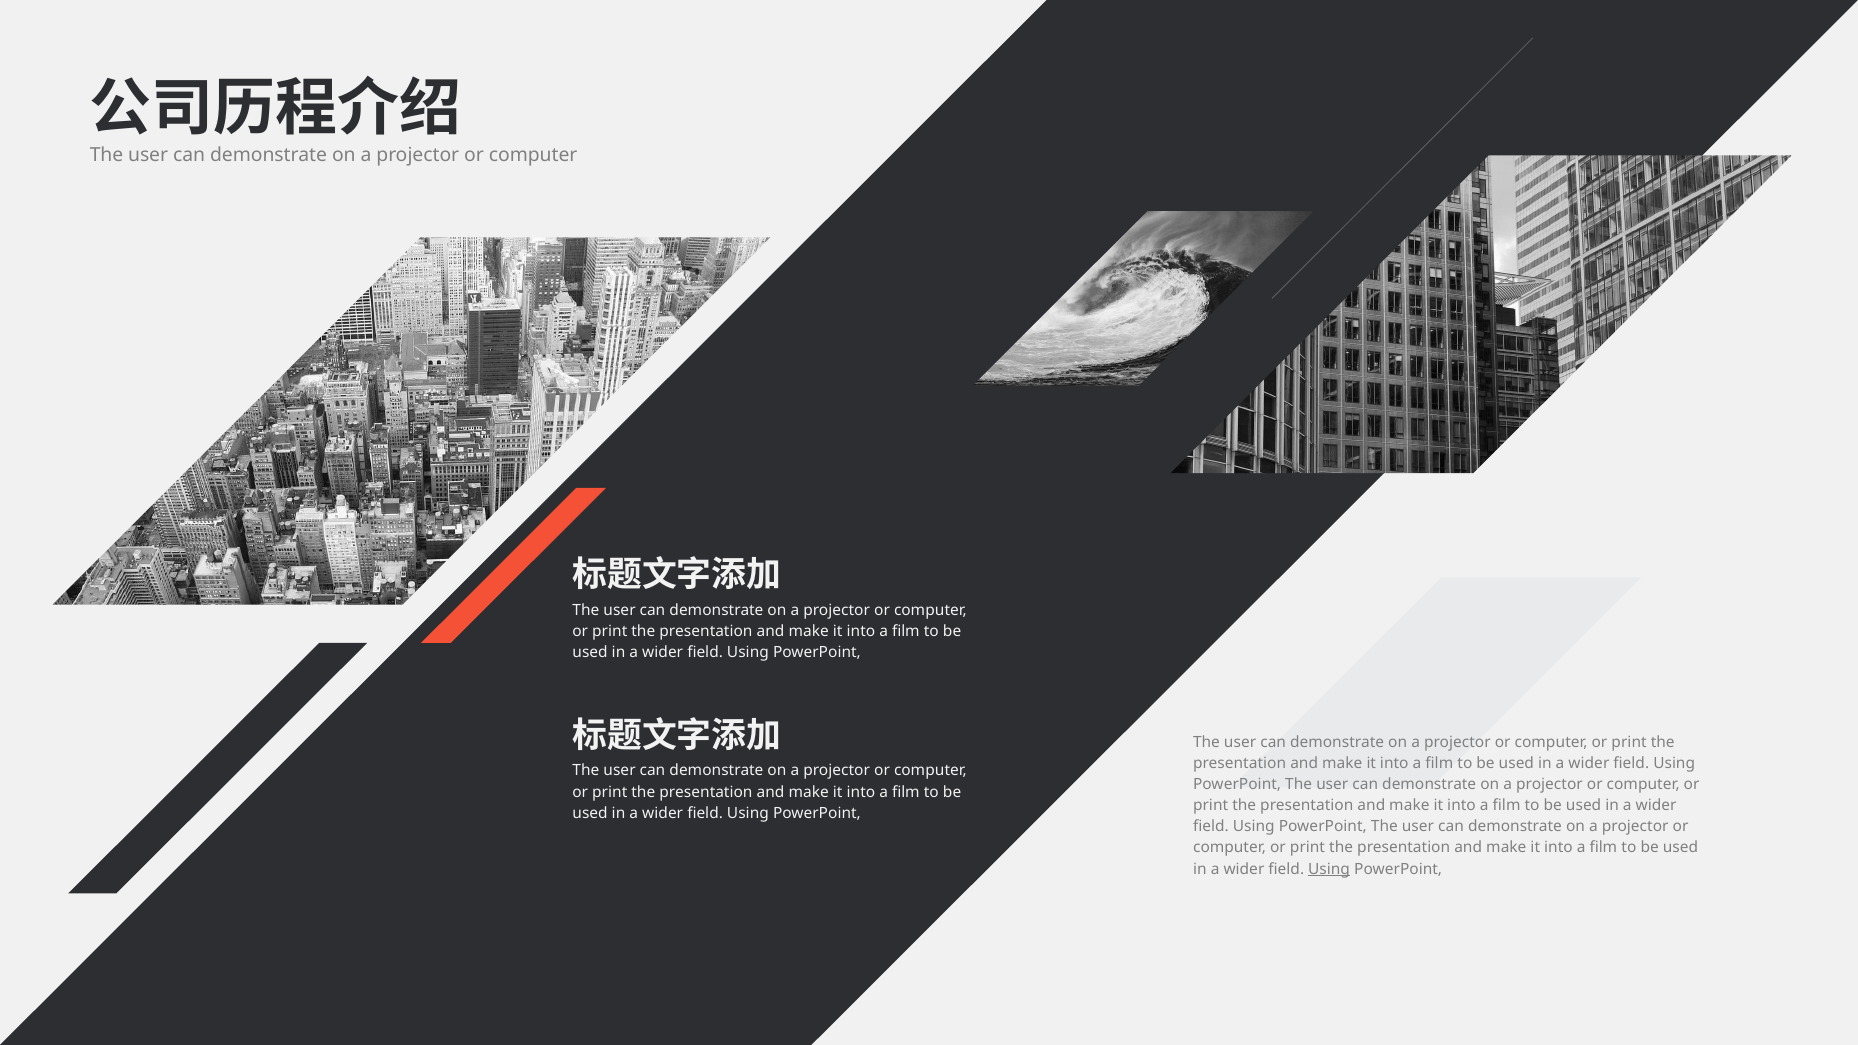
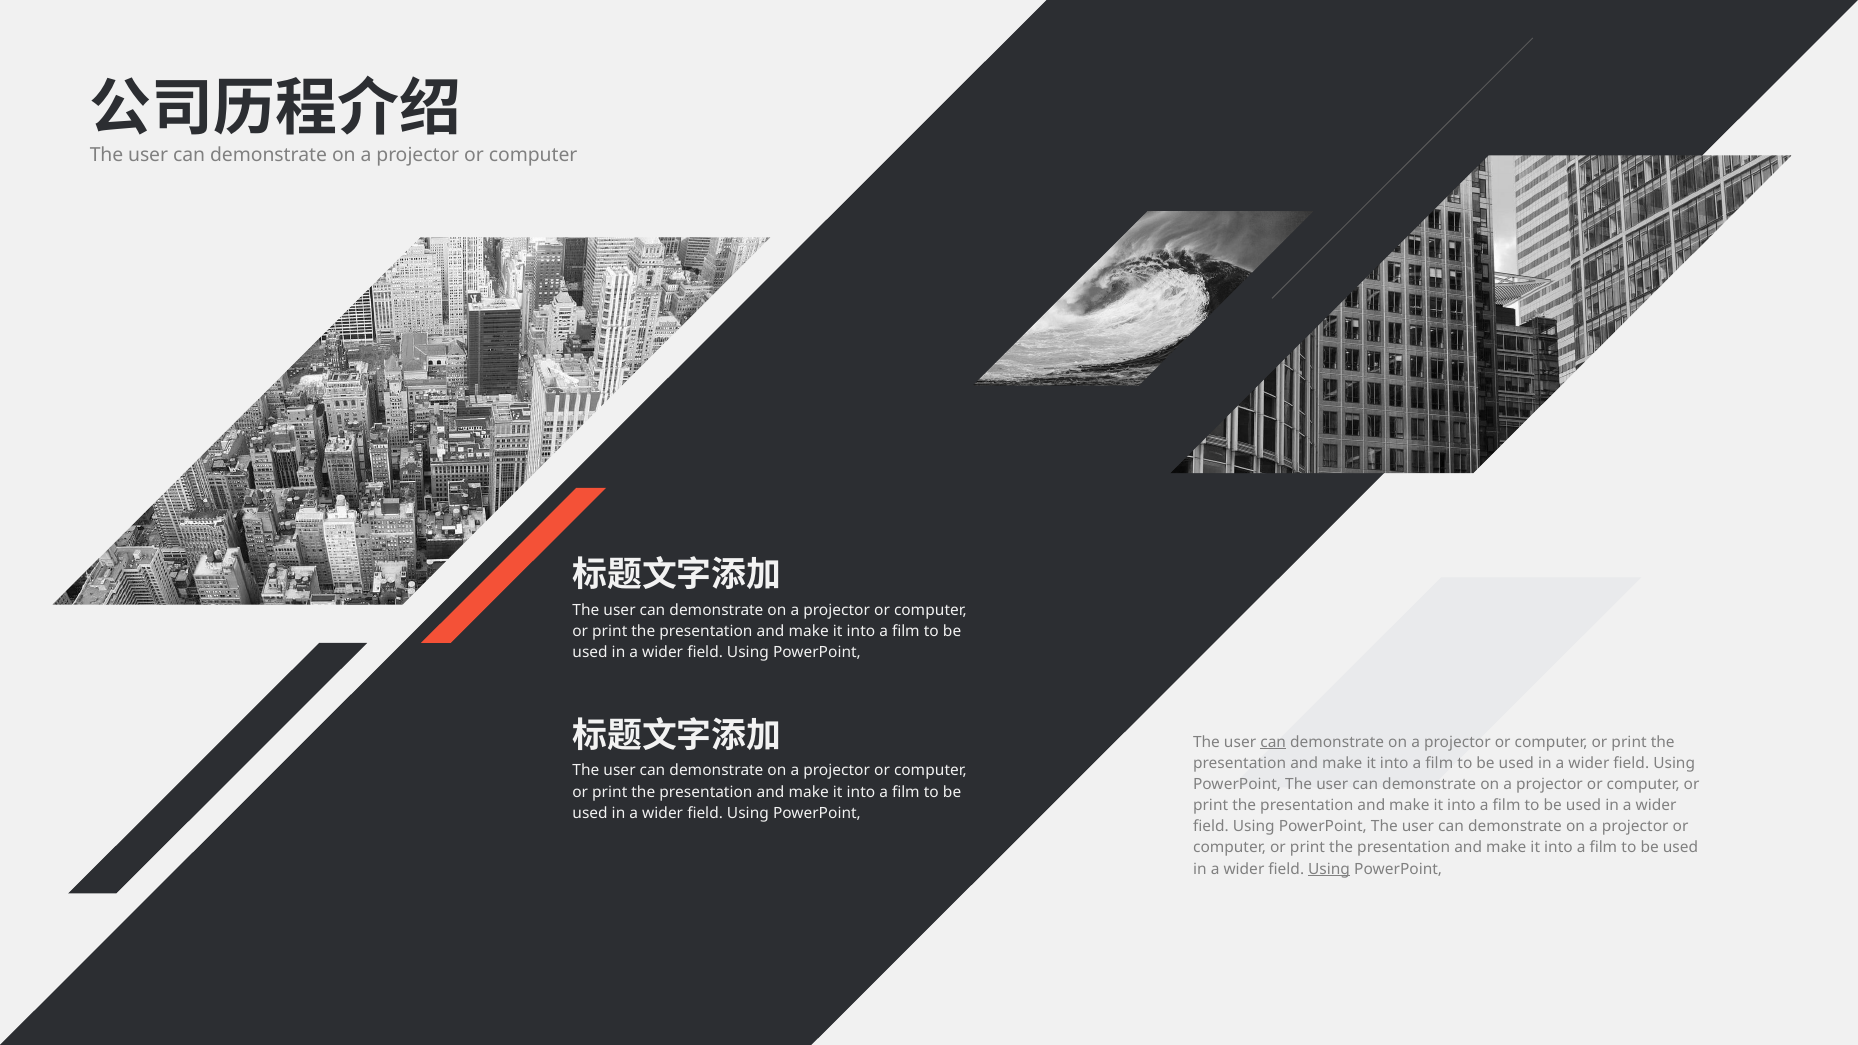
can underline: none -> present (1273, 742)
